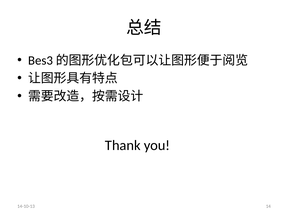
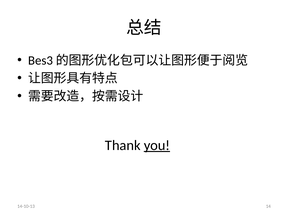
you underline: none -> present (157, 145)
